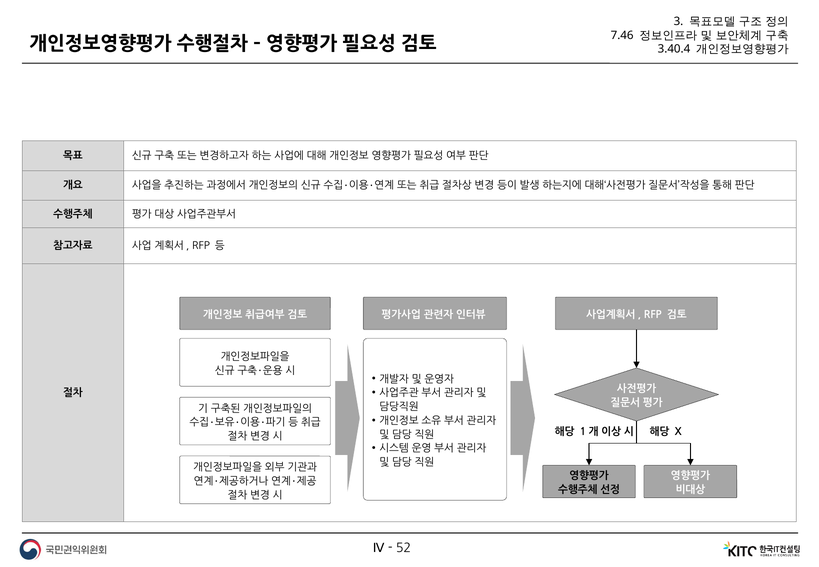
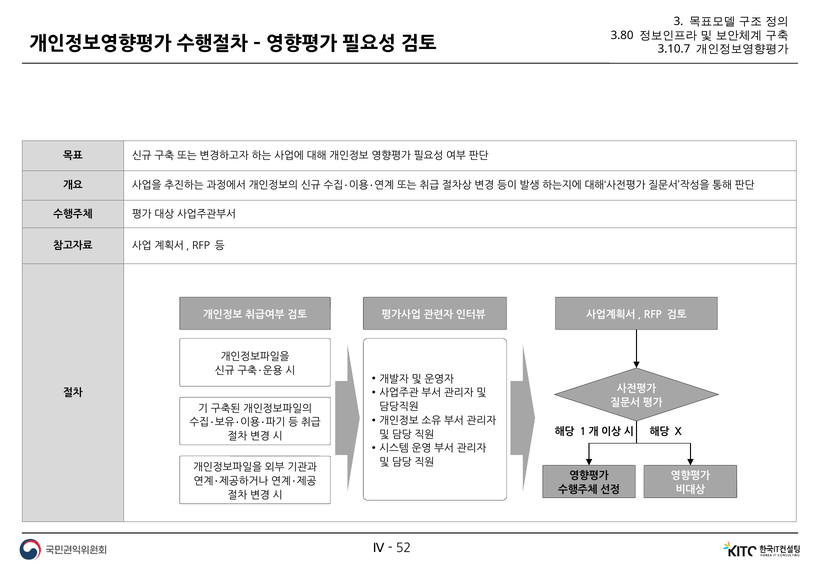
7.46: 7.46 -> 3.80 (622, 35)
3.40.4: 3.40.4 -> 3.10.7 (674, 49)
